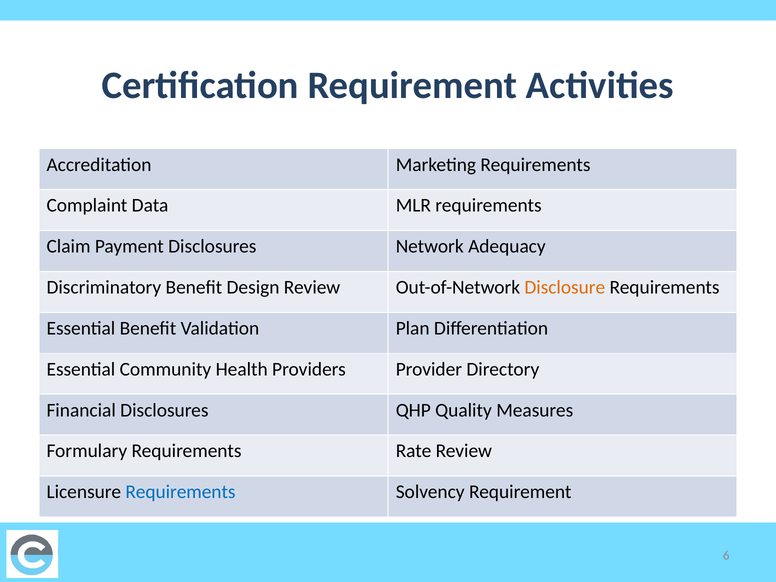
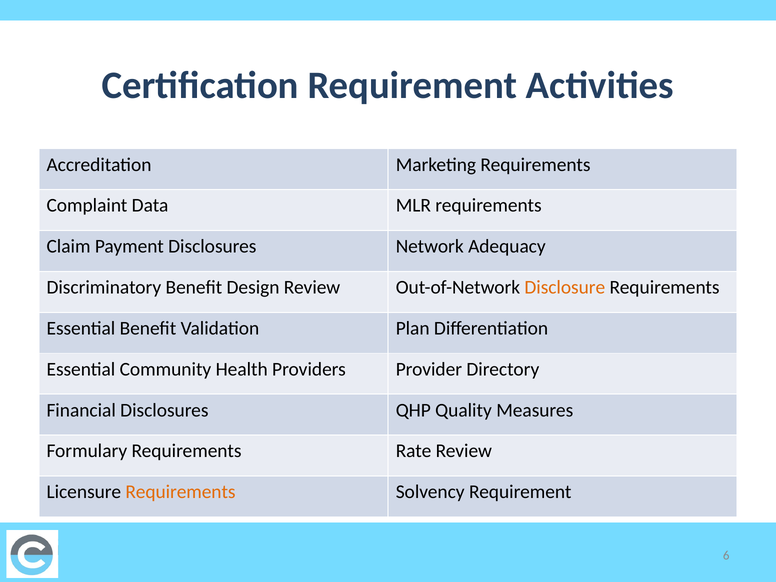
Requirements colour: blue -> orange (180, 492)
